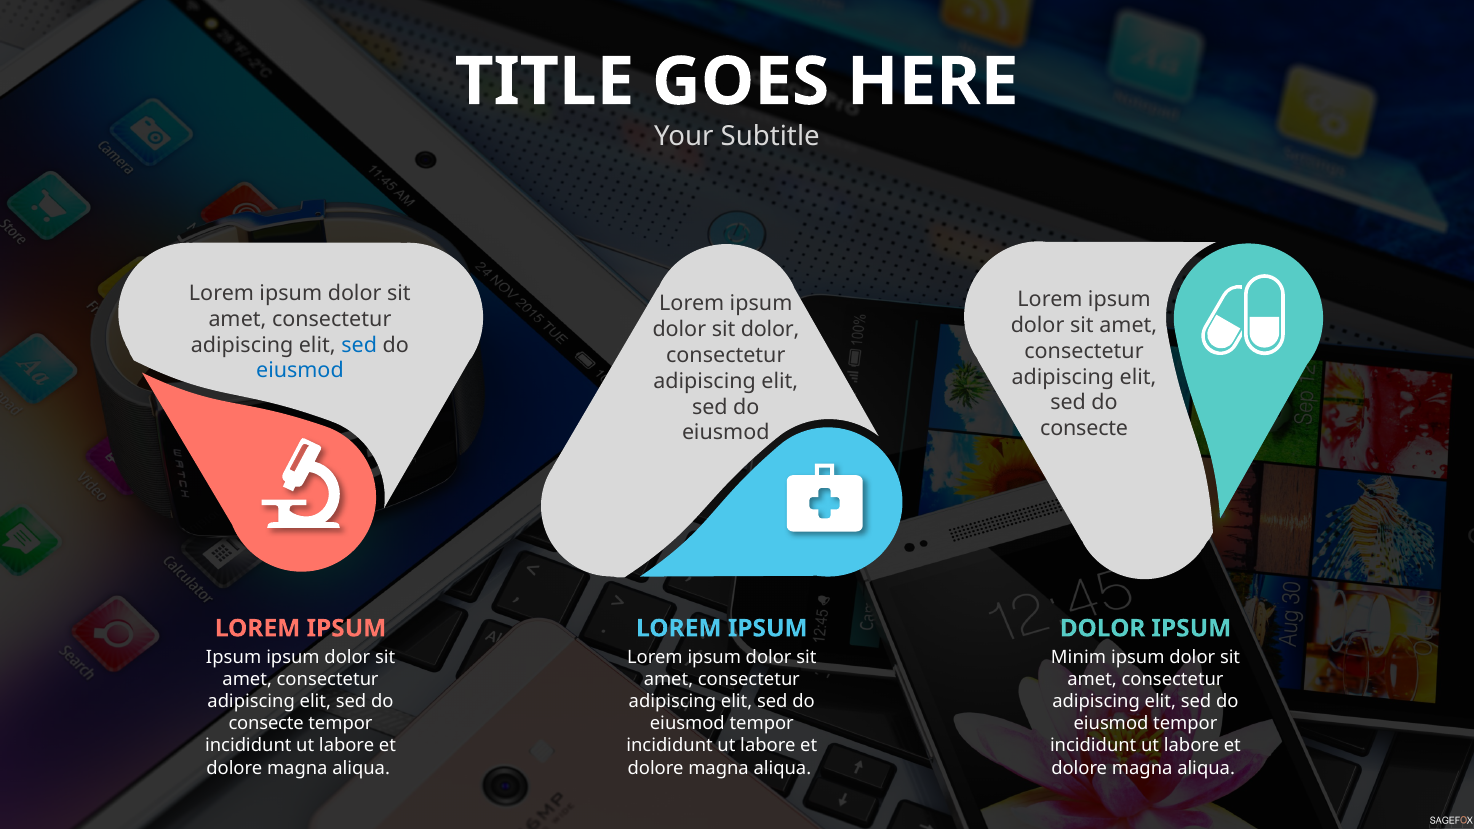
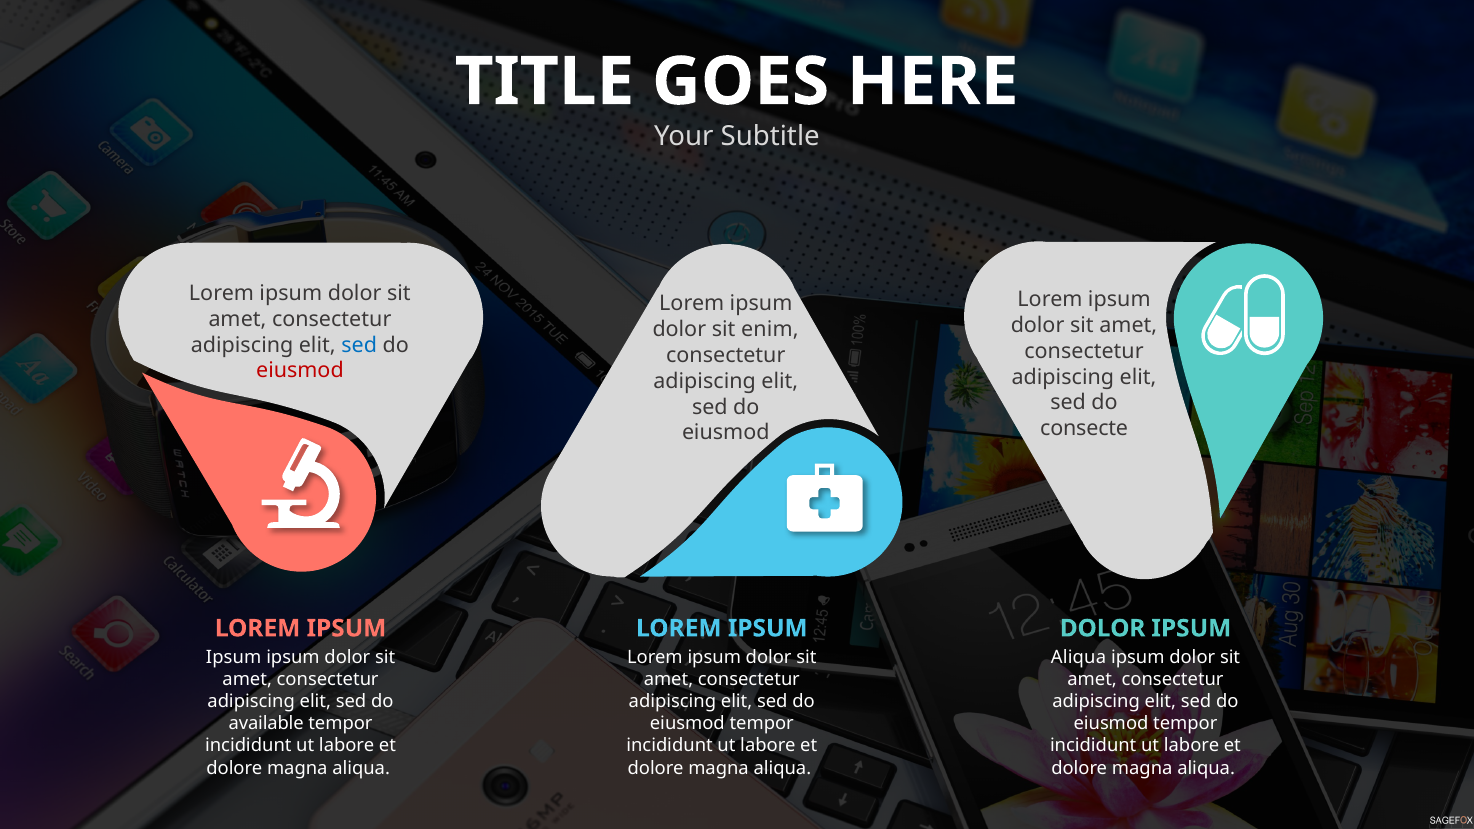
sit dolor: dolor -> enim (770, 330)
eiusmod colour: blue -> red (300, 371)
Minim: Minim -> Aliqua (1078, 658)
consecte: consecte -> available (266, 724)
